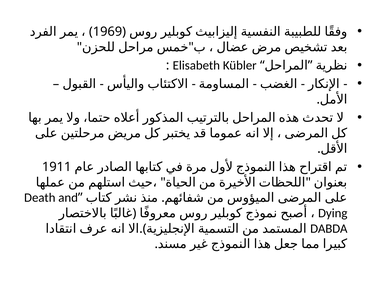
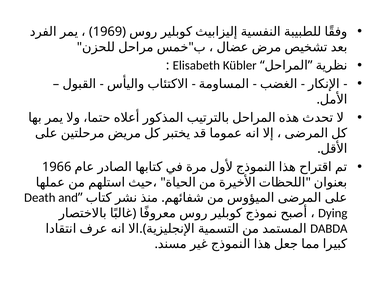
1911: 1911 -> 1966 (57, 167)
